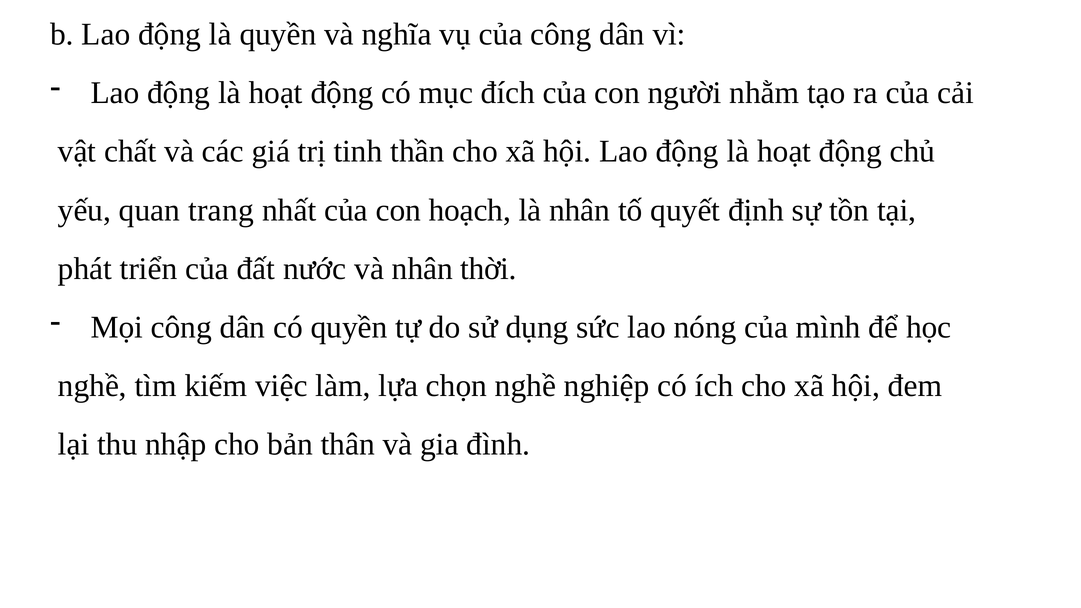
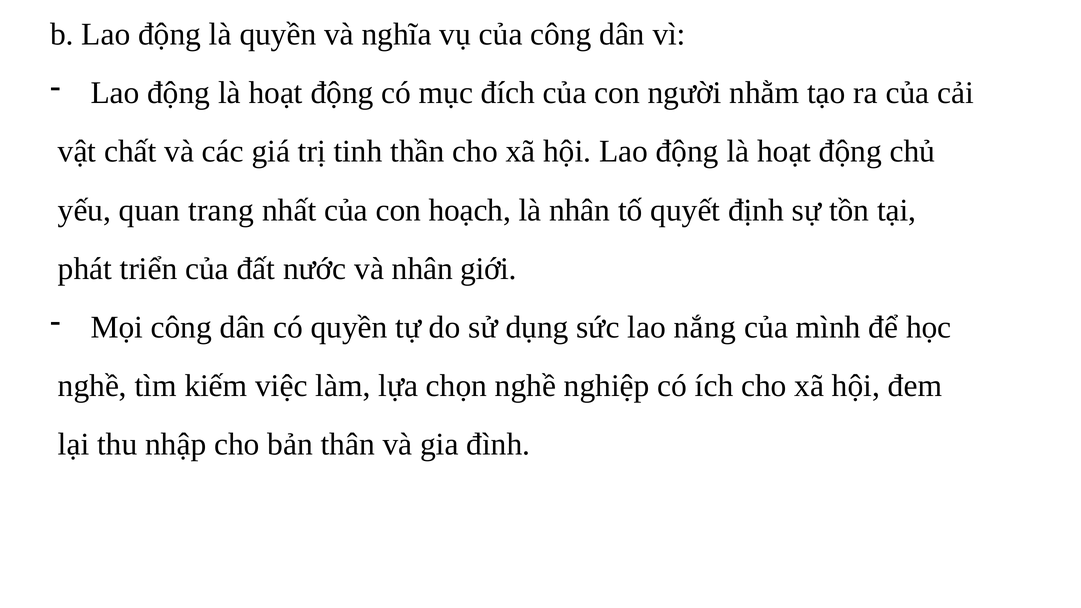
thời: thời -> giới (488, 269)
nóng: nóng -> nắng (705, 327)
